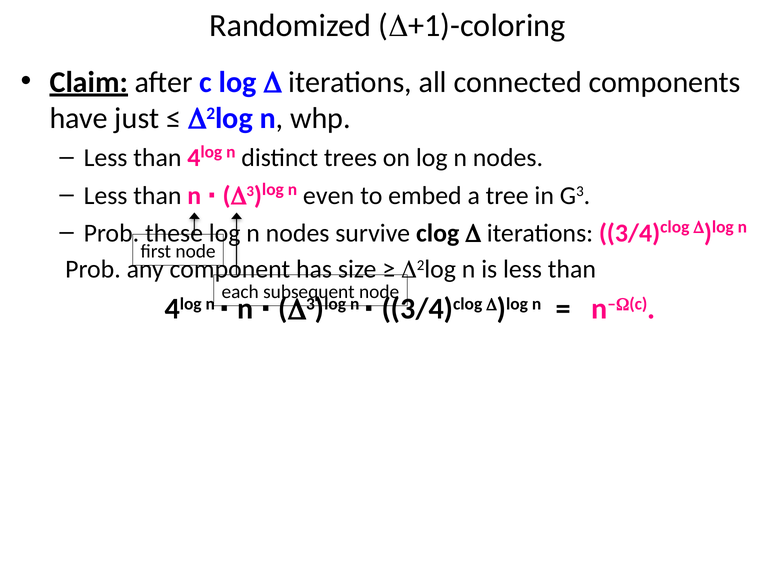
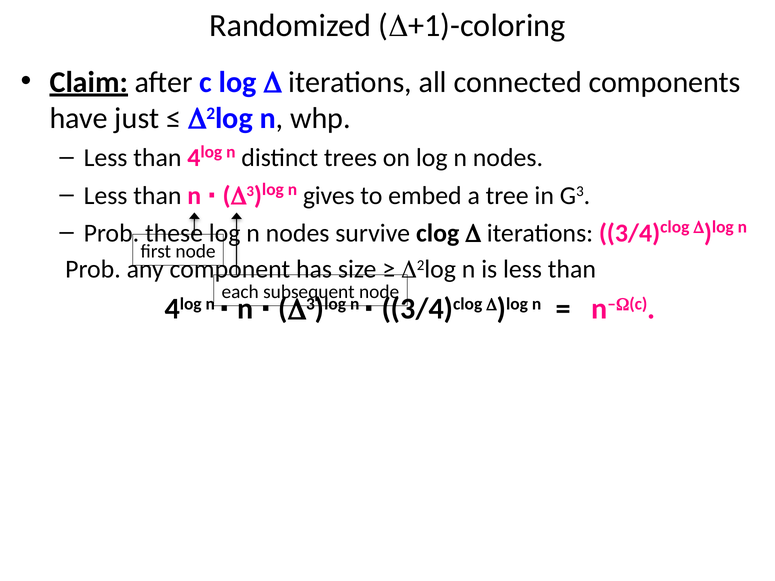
even: even -> gives (329, 196)
